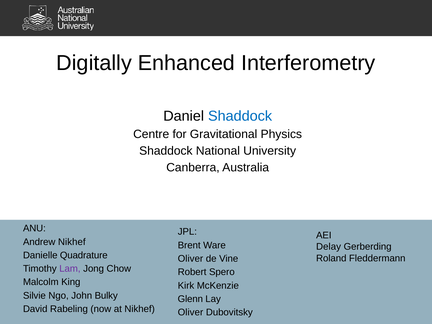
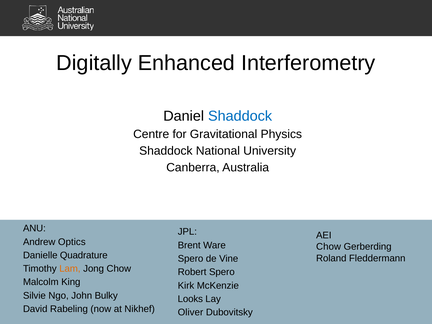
Andrew Nikhef: Nikhef -> Optics (72, 242)
Delay: Delay -> Chow (329, 247)
Oliver: Oliver -> Spero (191, 259)
Lam colour: purple -> orange (70, 269)
Glenn: Glenn -> Looks (190, 299)
